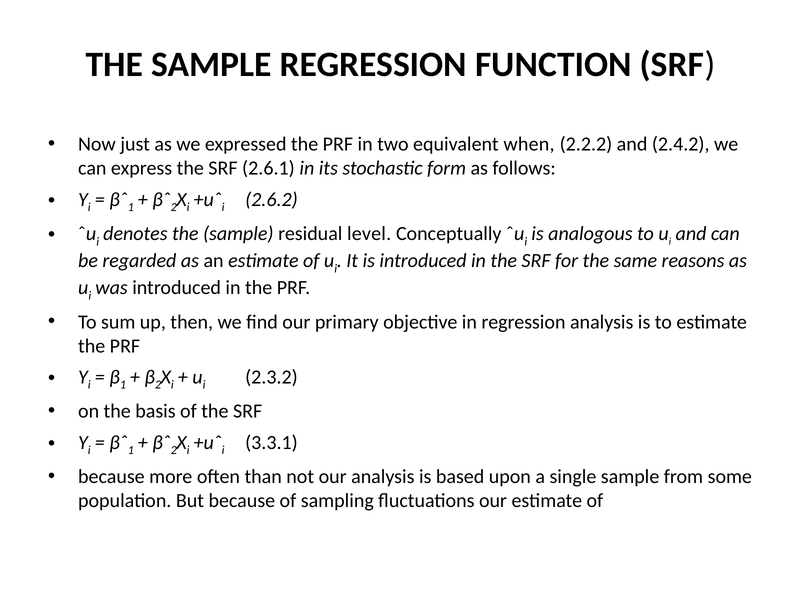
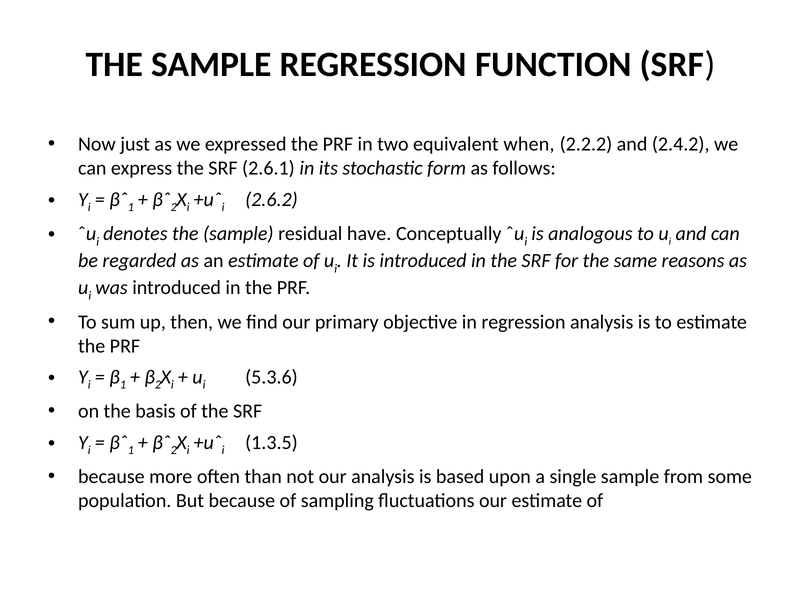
level: level -> have (369, 234)
2.3.2: 2.3.2 -> 5.3.6 (271, 377)
3.3.1: 3.3.1 -> 1.3.5 (271, 442)
